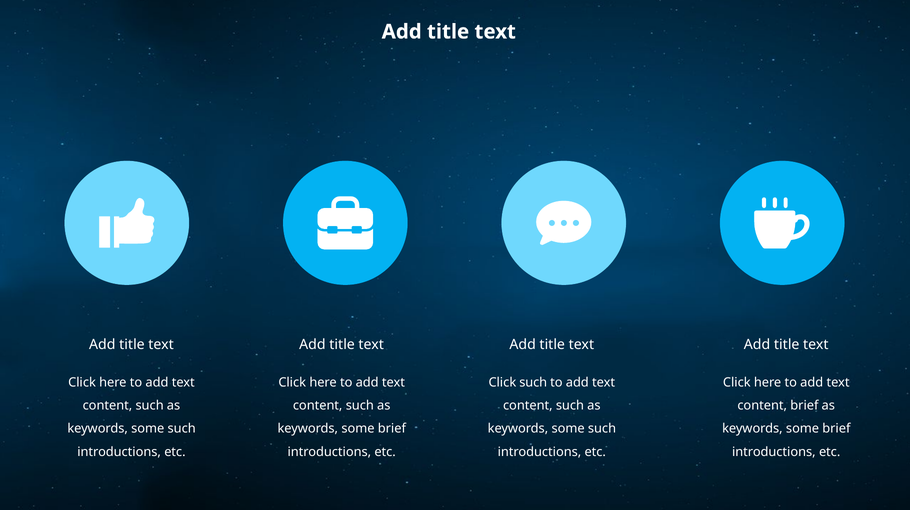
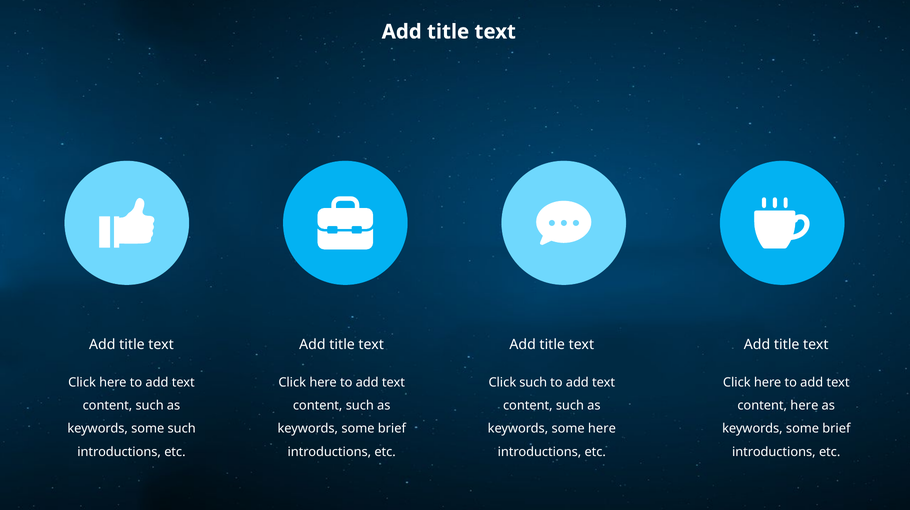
content brief: brief -> here (804, 405)
such: such -> here (602, 428)
